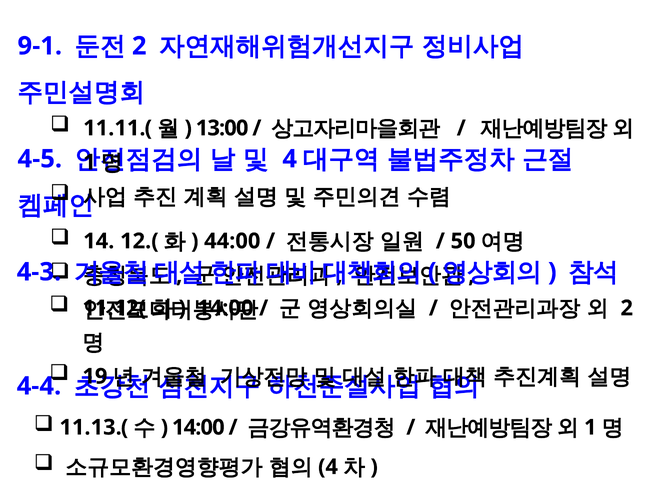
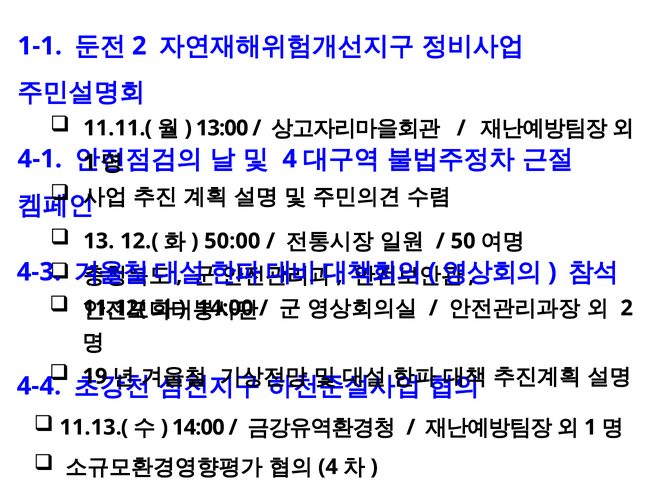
9-1: 9-1 -> 1-1 (40, 46)
4-5: 4-5 -> 4-1 (40, 159)
14: 14 -> 13 (99, 241)
44:00: 44:00 -> 50:00 (232, 241)
